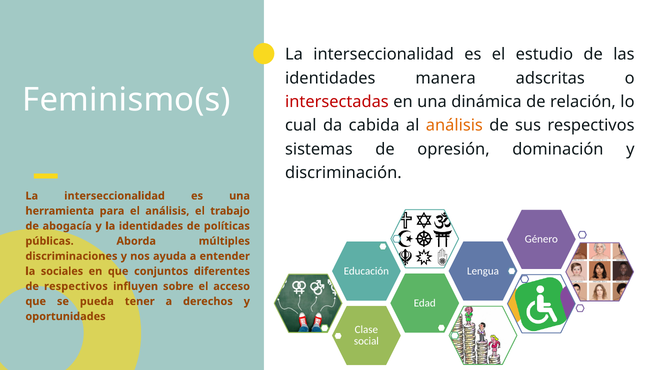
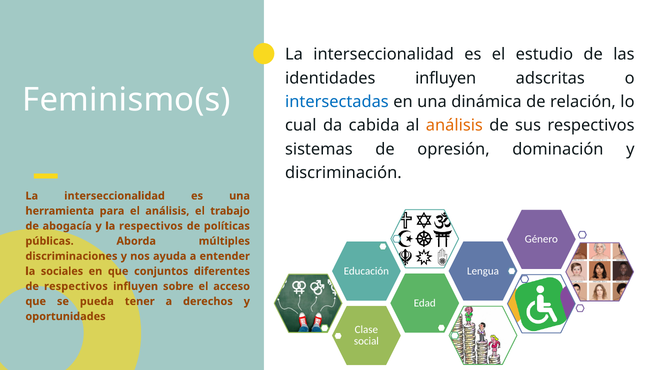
identidades manera: manera -> influyen (446, 78)
intersectadas colour: red -> blue (337, 102)
la identidades: identidades -> respectivos (151, 226)
